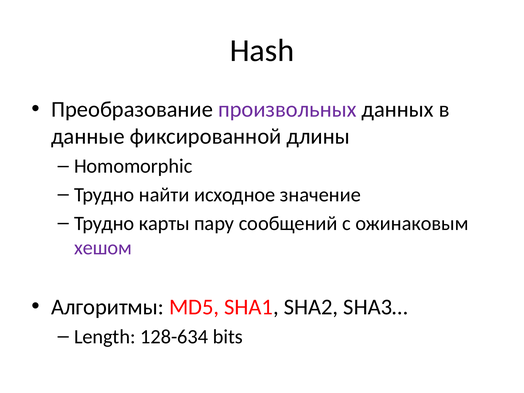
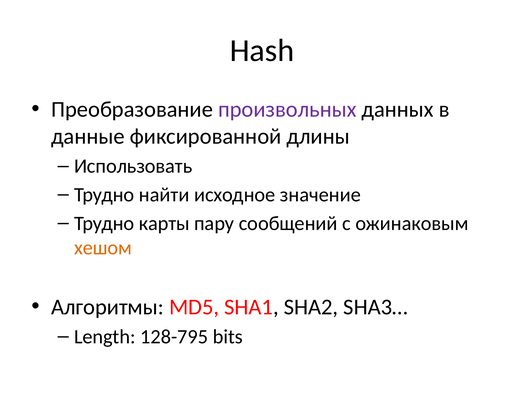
Homomorphic: Homomorphic -> Использовать (133, 166)
хешом colour: purple -> orange (103, 248)
128-634: 128-634 -> 128-795 (174, 337)
